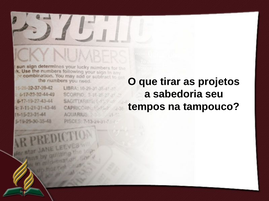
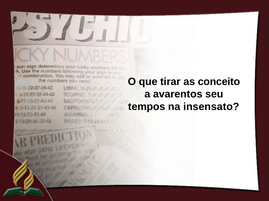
projetos: projetos -> conceito (219, 82)
sabedoria: sabedoria -> avarentos (178, 94)
tampouco: tampouco -> insensato (211, 107)
